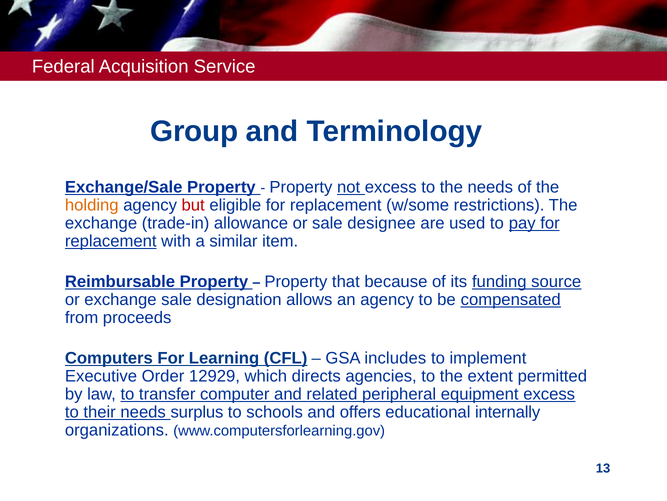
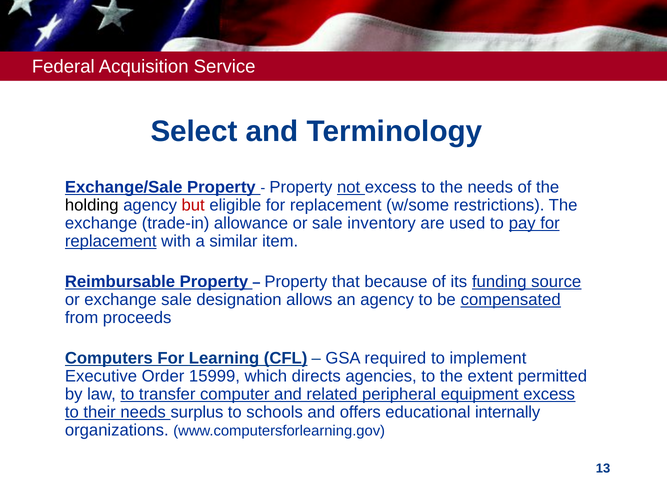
Group: Group -> Select (194, 131)
holding colour: orange -> black (92, 205)
designee: designee -> inventory (382, 223)
includes: includes -> required (395, 358)
12929: 12929 -> 15999 (214, 376)
